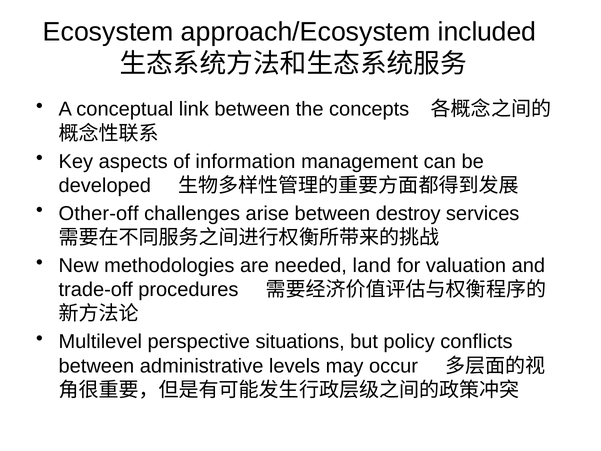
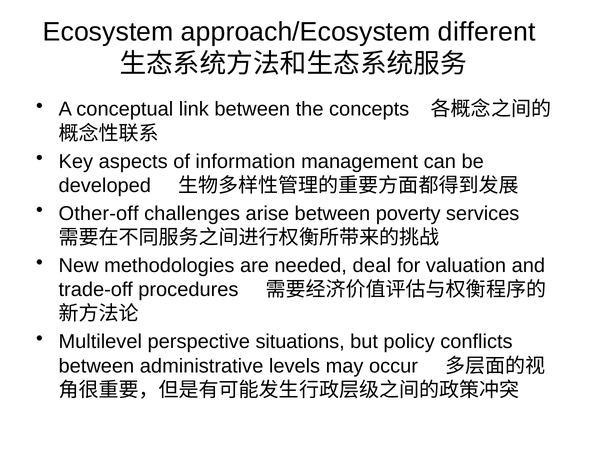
included: included -> different (487, 32)
destroy: destroy -> poverty (408, 213)
land: land -> deal (372, 266)
